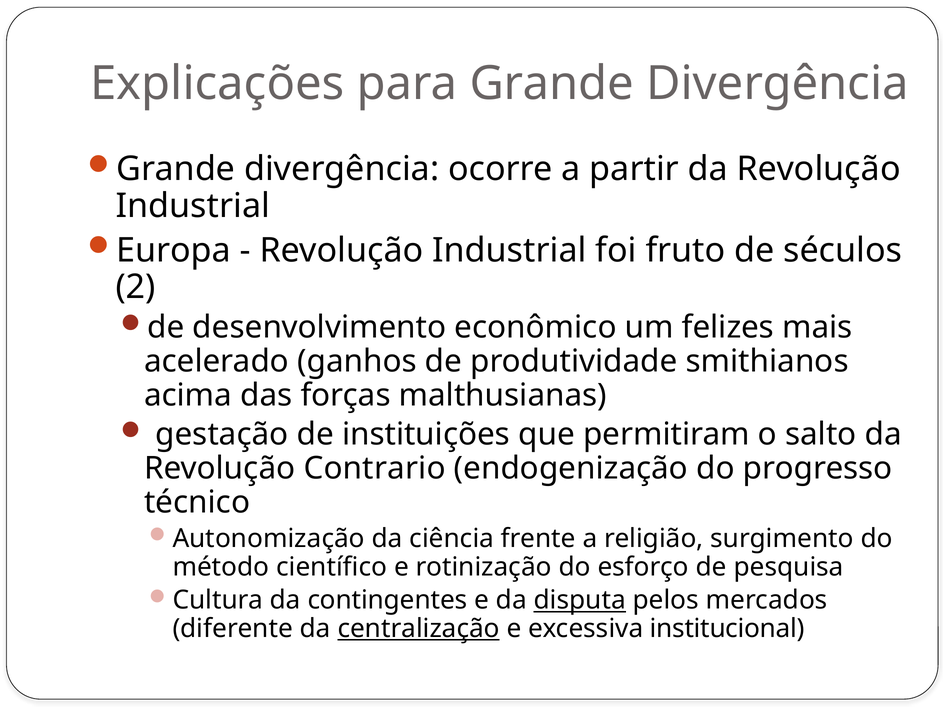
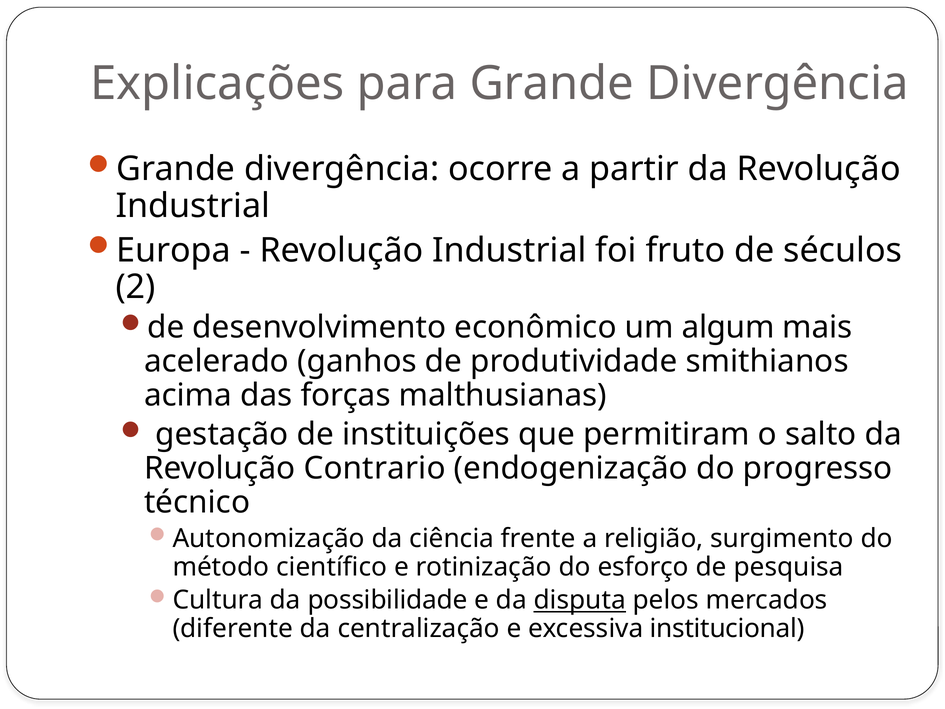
felizes: felizes -> algum (728, 327)
contingentes: contingentes -> possibilidade (387, 600)
centralização underline: present -> none (419, 628)
